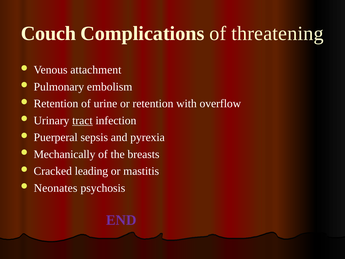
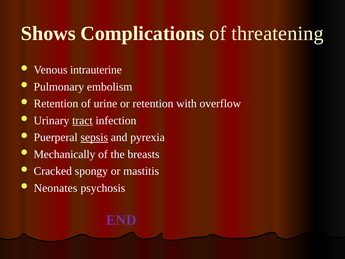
Couch: Couch -> Shows (48, 33)
attachment: attachment -> intrauterine (96, 70)
sepsis underline: none -> present (94, 137)
leading: leading -> spongy (91, 171)
